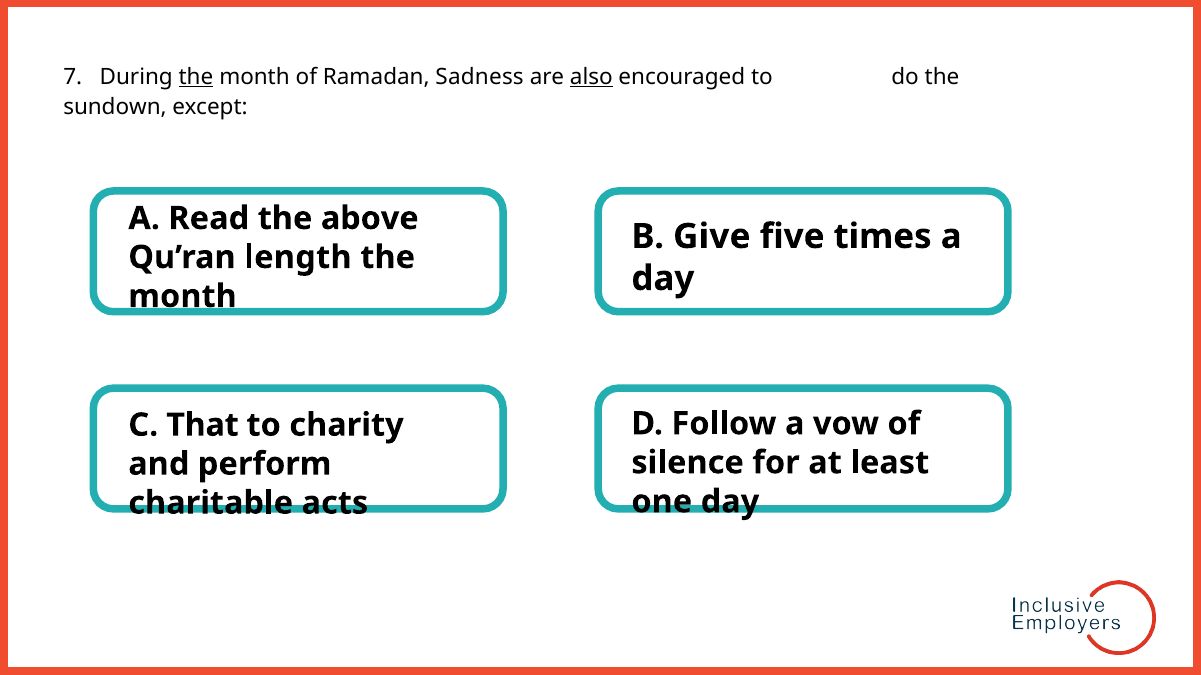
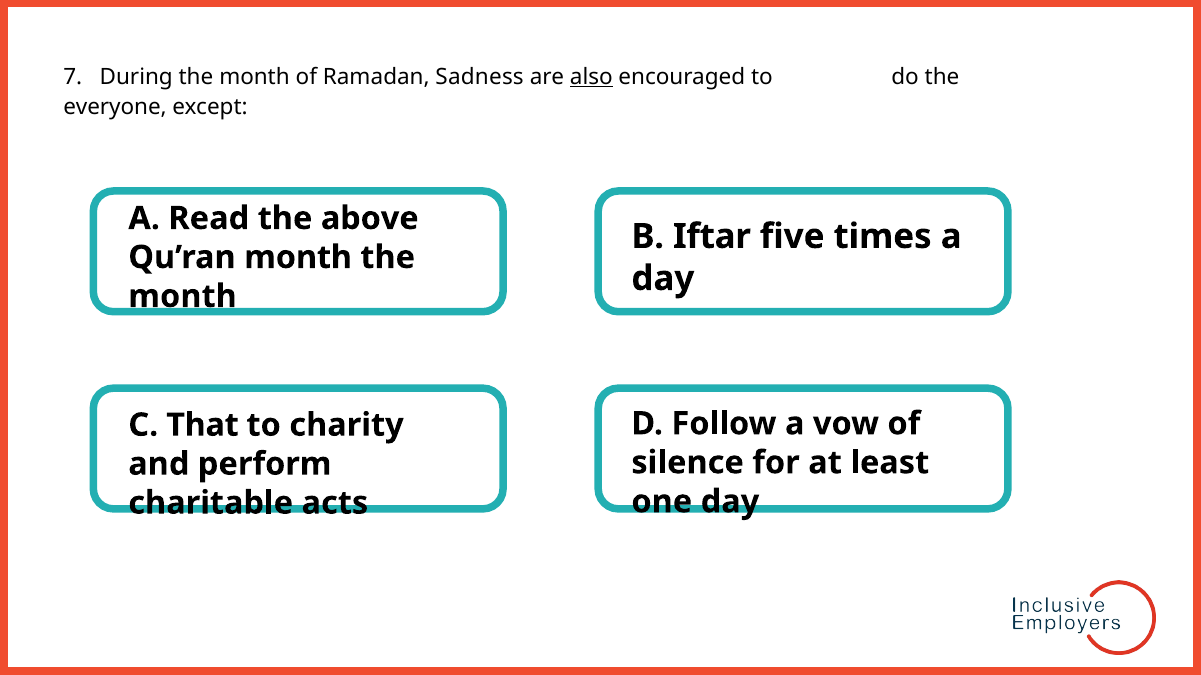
the underline: present -> none (196, 77)
sundown: sundown -> everyone (115, 107)
Give: Give -> Iftar (712, 237)
Qu’ran length: length -> month (298, 258)
